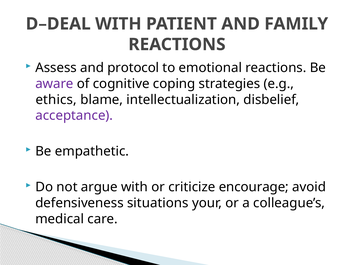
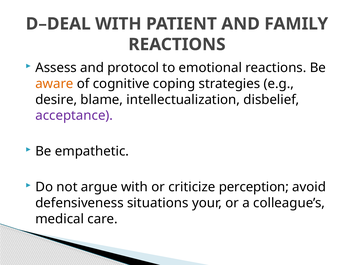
aware colour: purple -> orange (54, 84)
ethics: ethics -> desire (56, 100)
encourage: encourage -> perception (254, 187)
